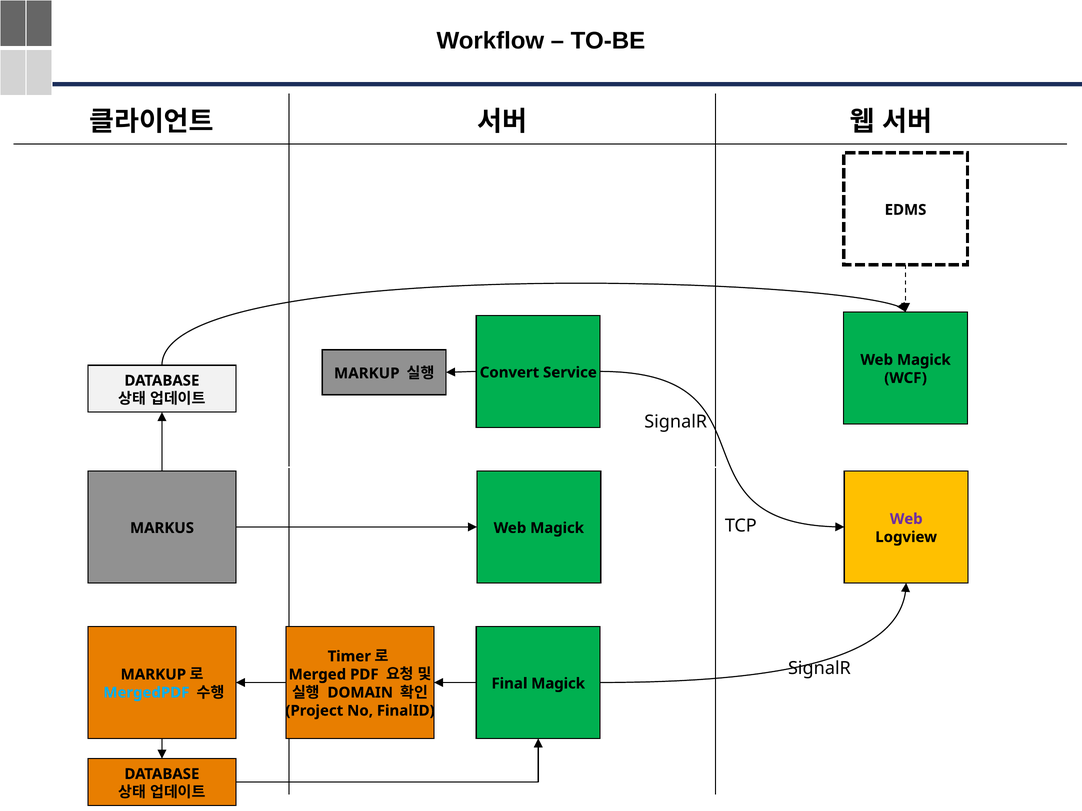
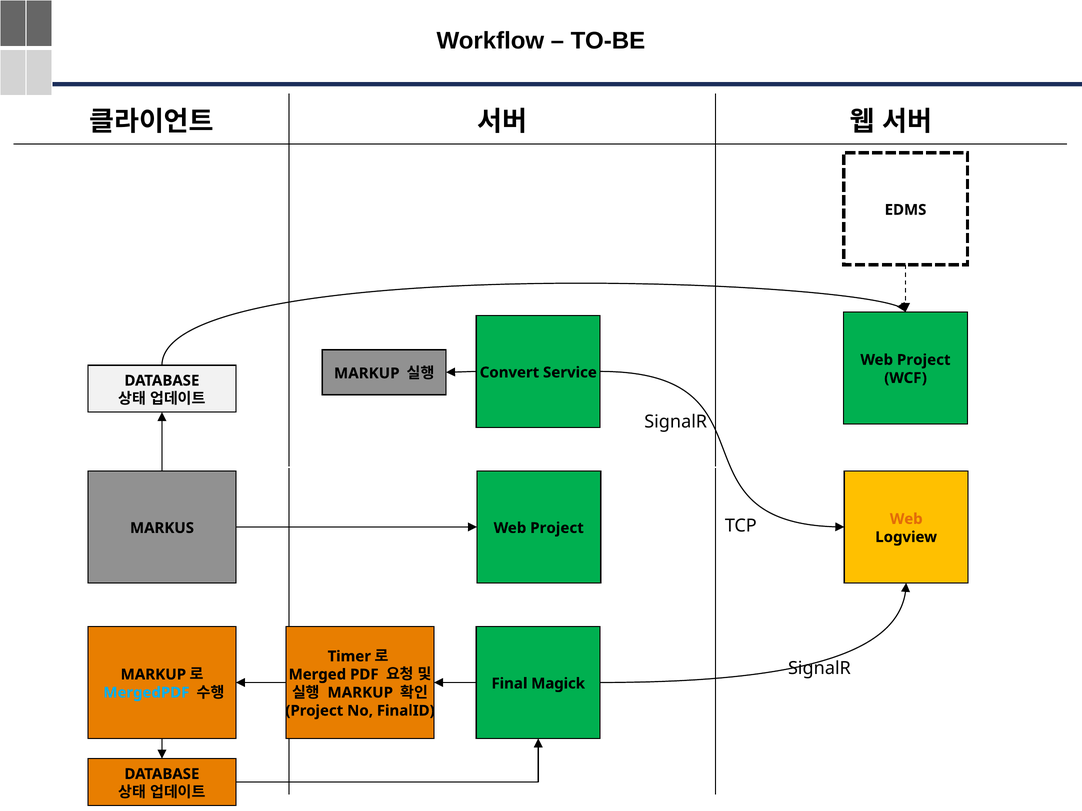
Magick: Magick -> Project (924, 360)
Web colour: purple -> orange (906, 519)
MARKUS Web Magick: Magick -> Project (557, 528)
DOMAIN: DOMAIN -> MARKUP (360, 693)
